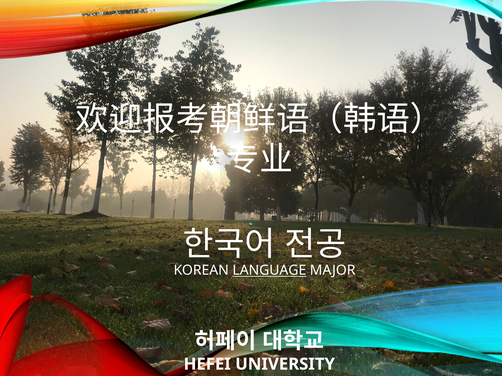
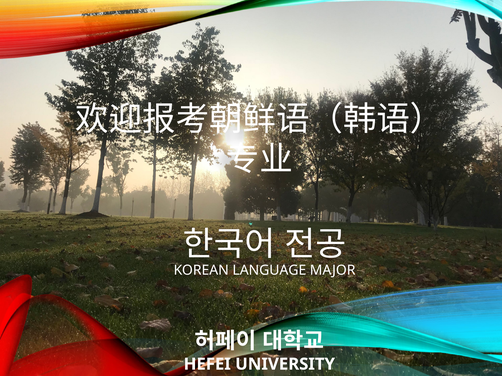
LANGUAGE underline: present -> none (269, 271)
